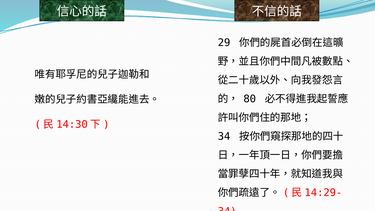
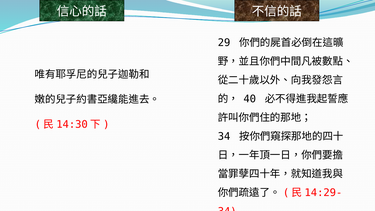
80: 80 -> 40 (250, 99)
